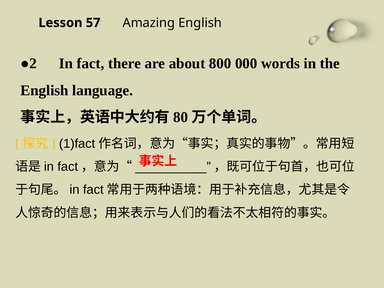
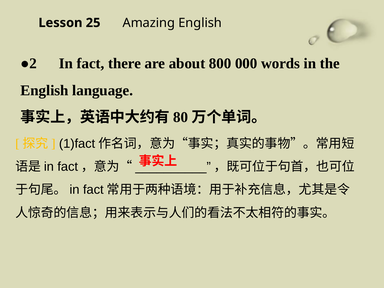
57: 57 -> 25 (93, 23)
